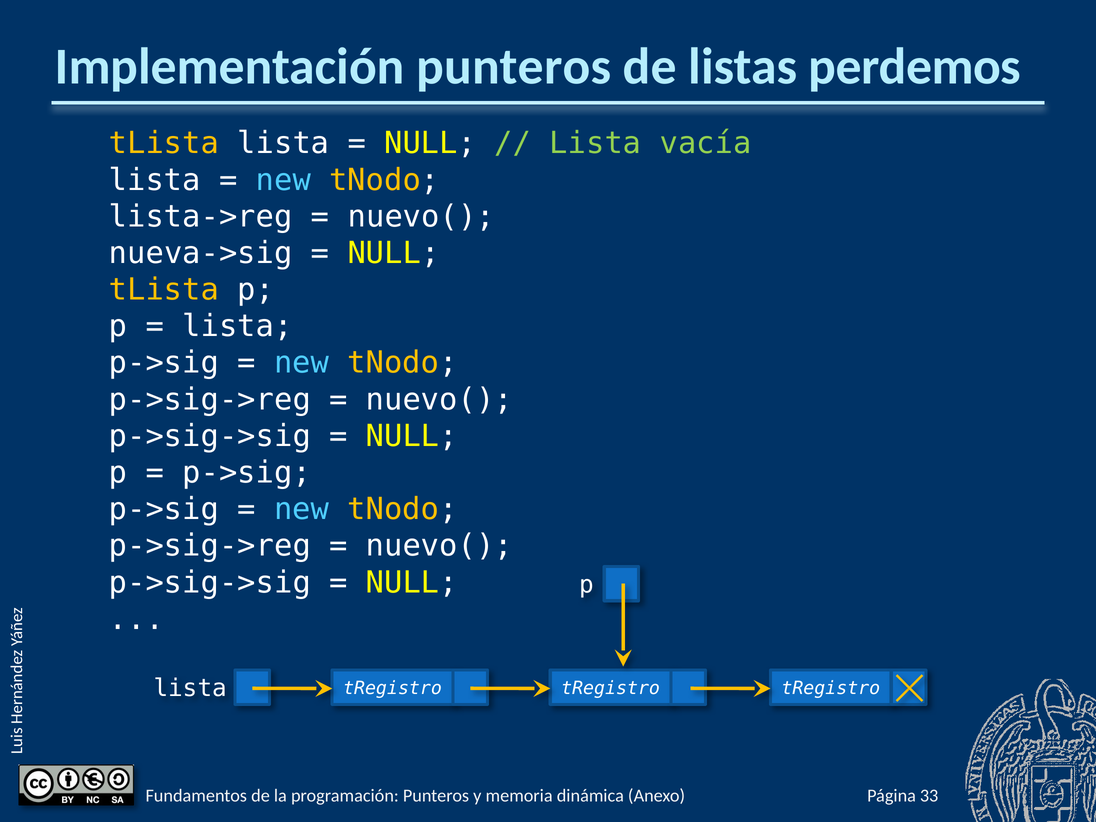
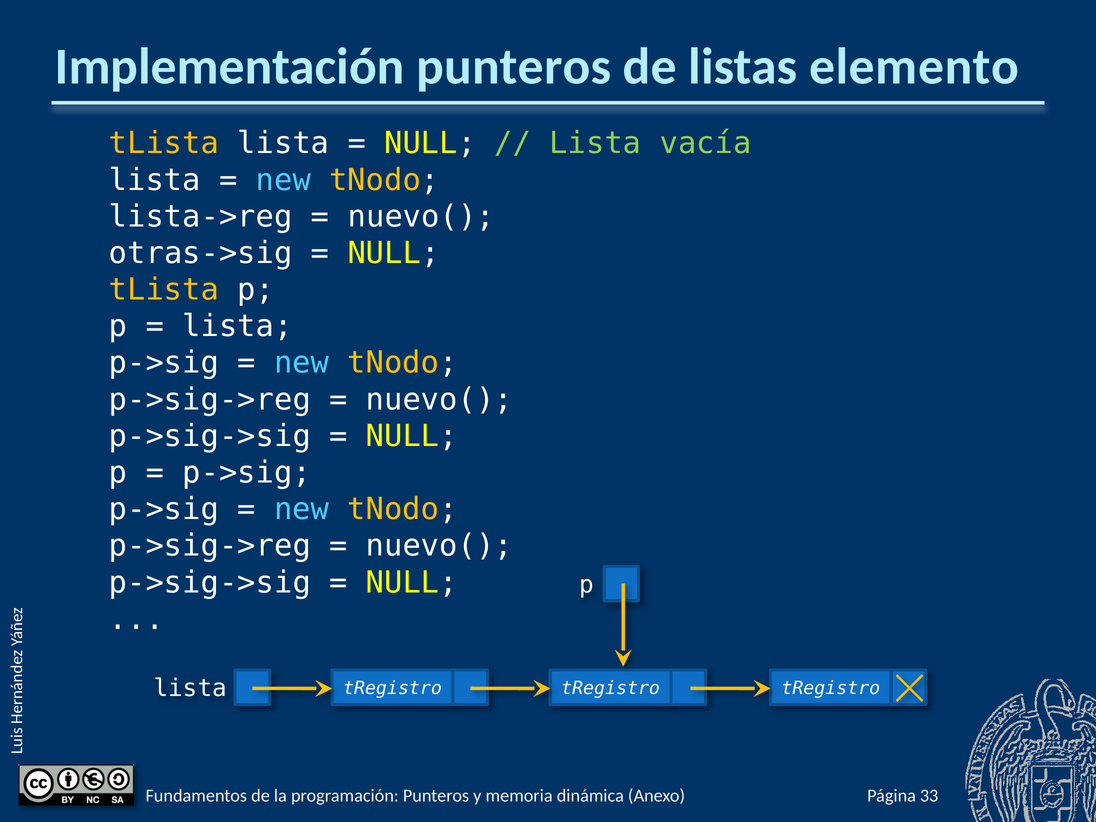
perdemos: perdemos -> elemento (914, 67)
nueva->sig: nueva->sig -> otras->sig (201, 253)
